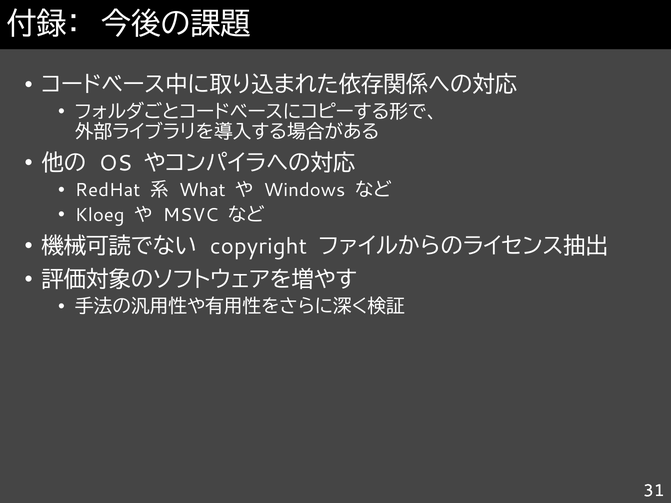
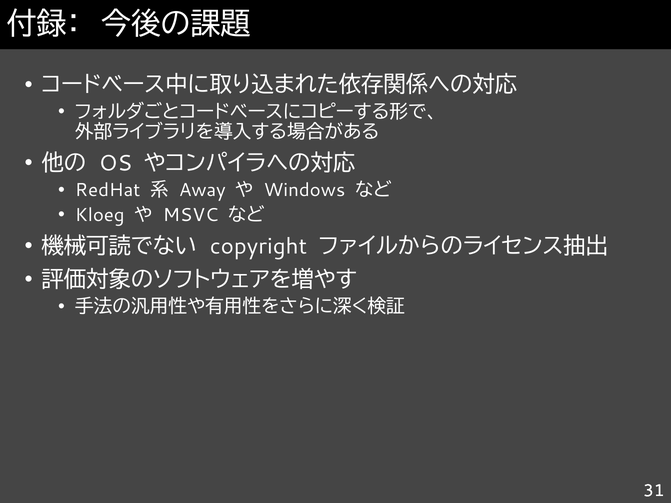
What: What -> Away (202, 190)
